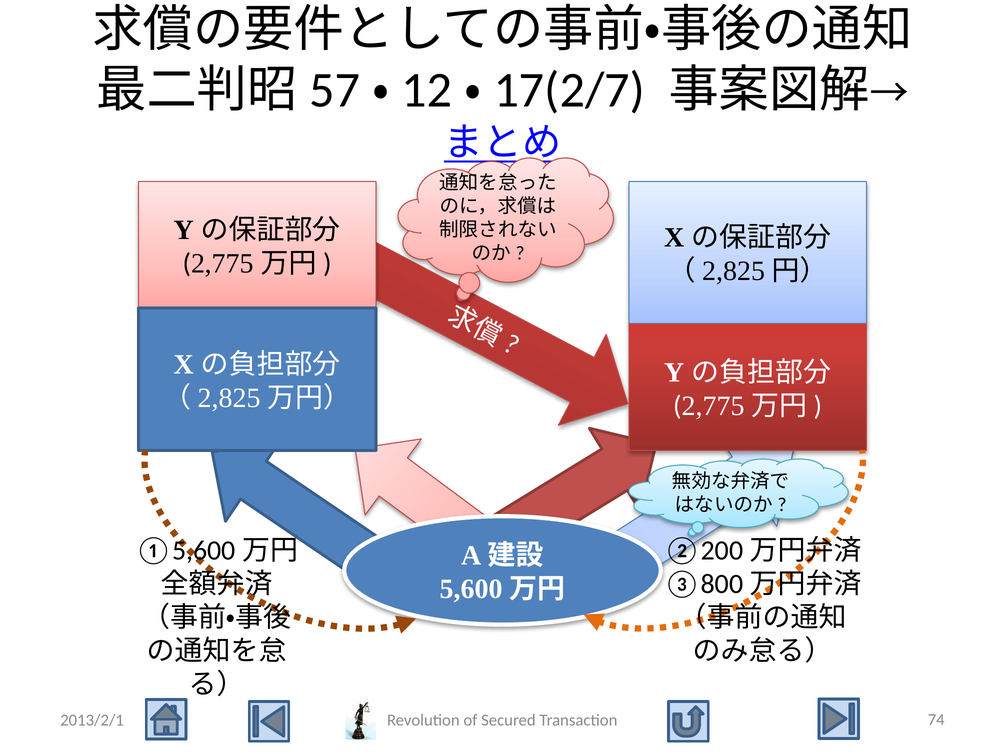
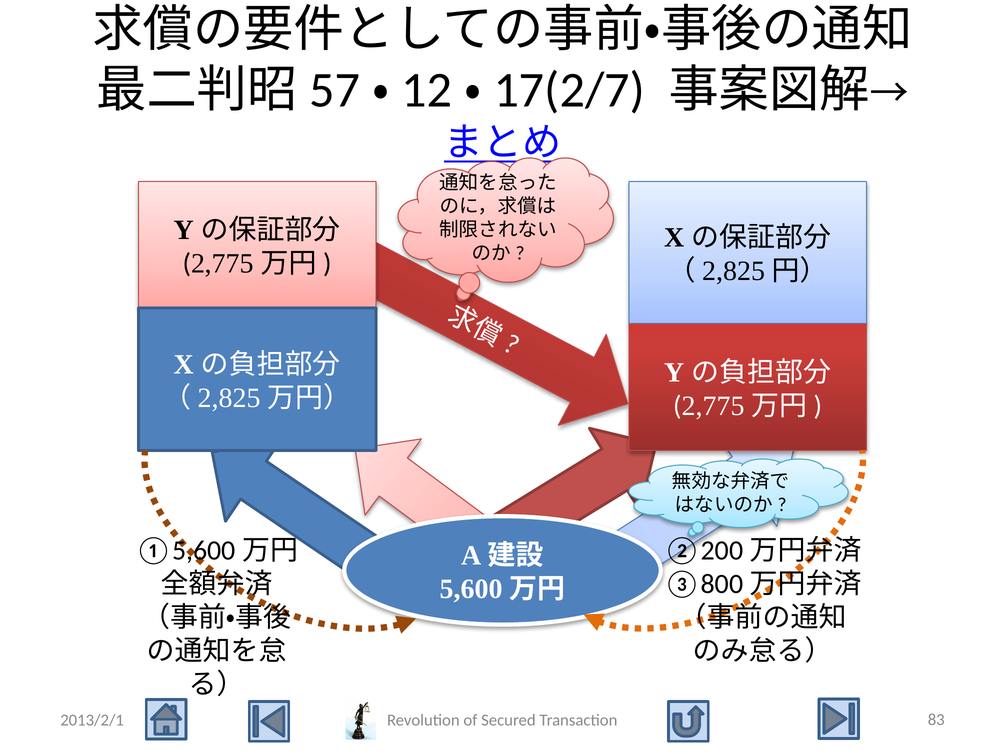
74: 74 -> 83 (936, 720)
